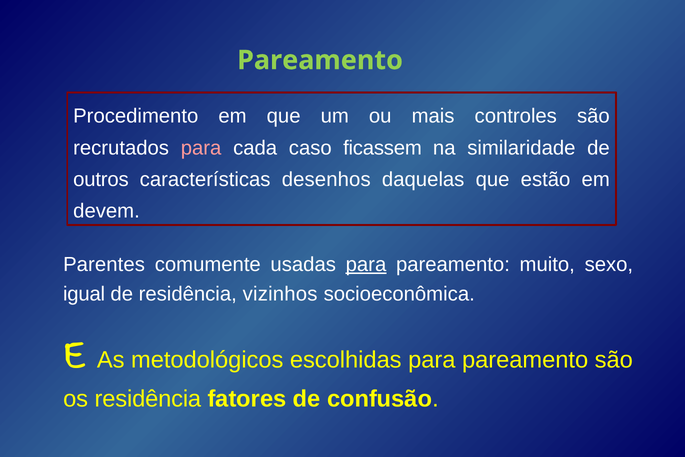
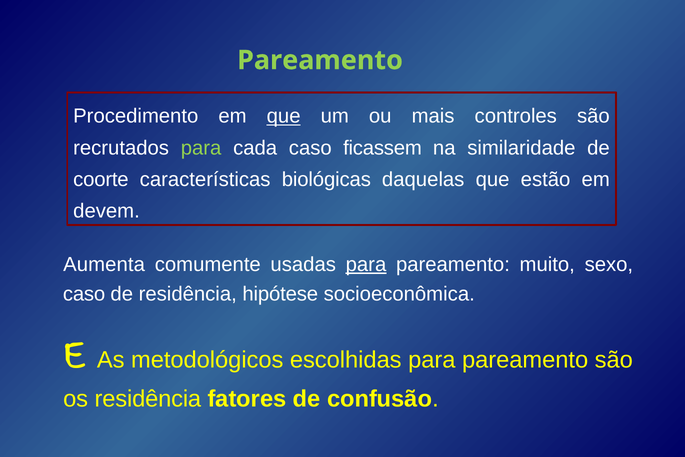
que underline: none -> present (284, 116)
para colour: pink -> light green (201, 148)
outros: outros -> coorte (101, 179)
desenhos: desenhos -> biológicas (326, 179)
Parentes: Parentes -> Aumenta (104, 264)
igual: igual -> caso (84, 294)
vizinhos: vizinhos -> hipótese (280, 294)
